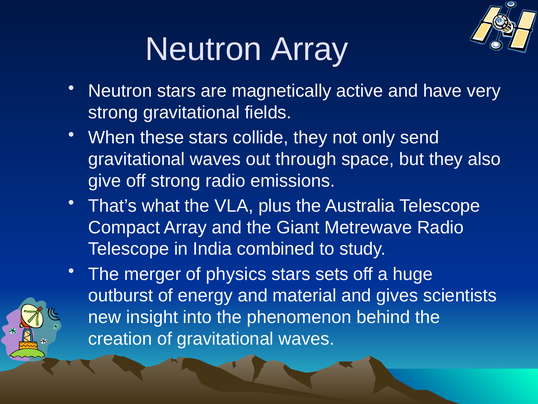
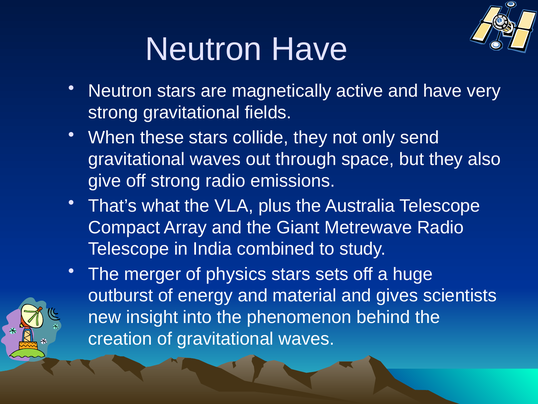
Neutron Array: Array -> Have (309, 49)
